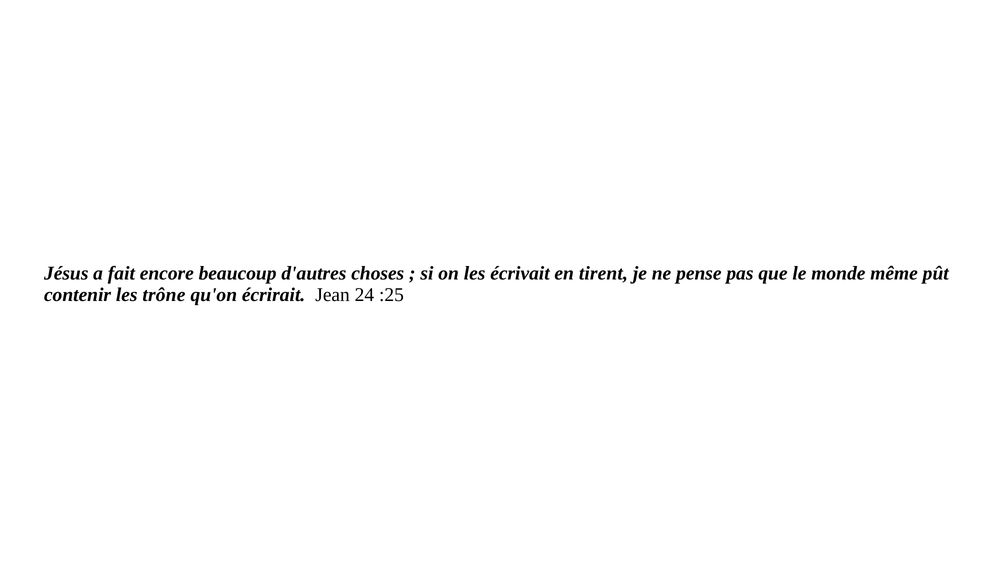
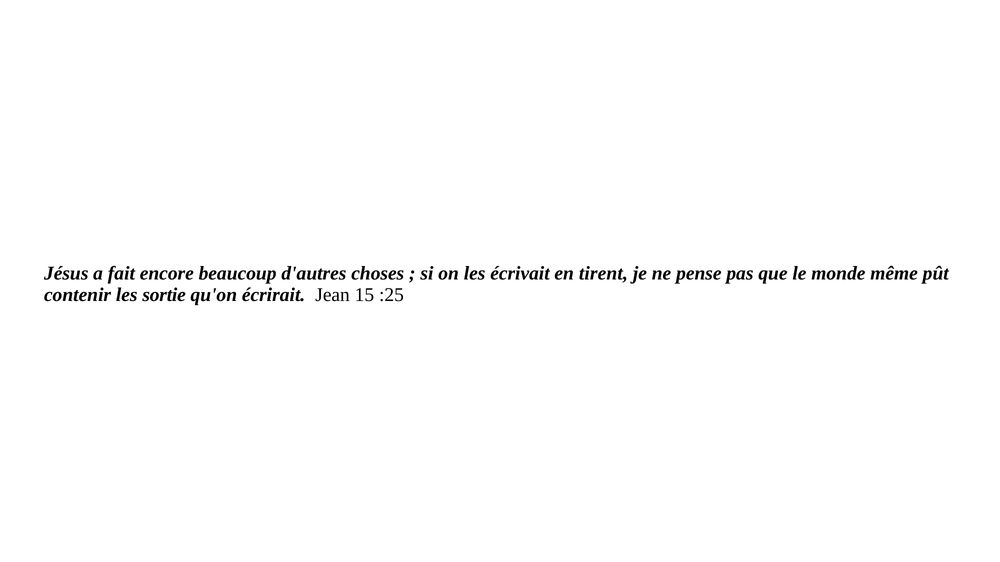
trône: trône -> sortie (164, 295)
24: 24 -> 15 (364, 295)
